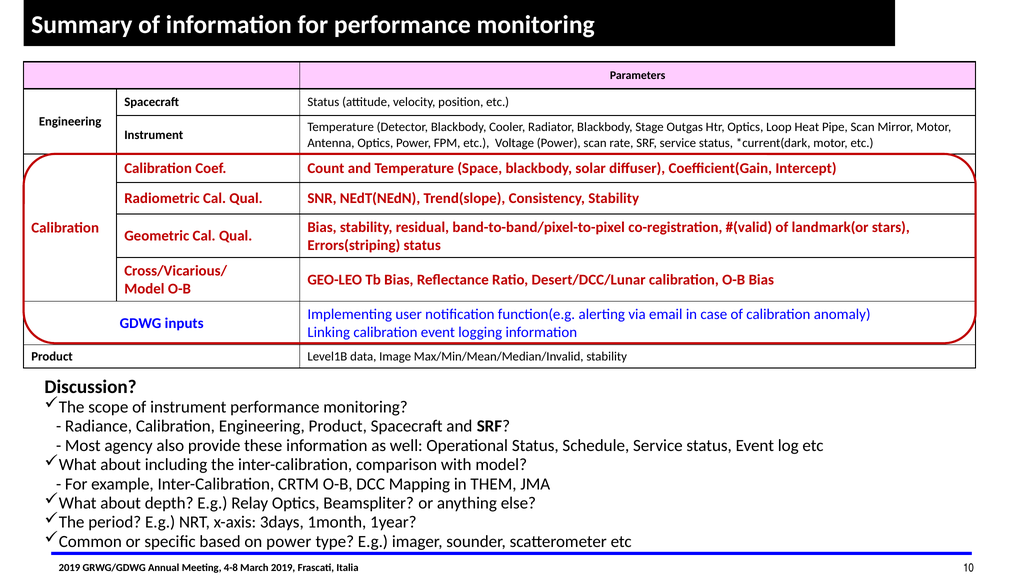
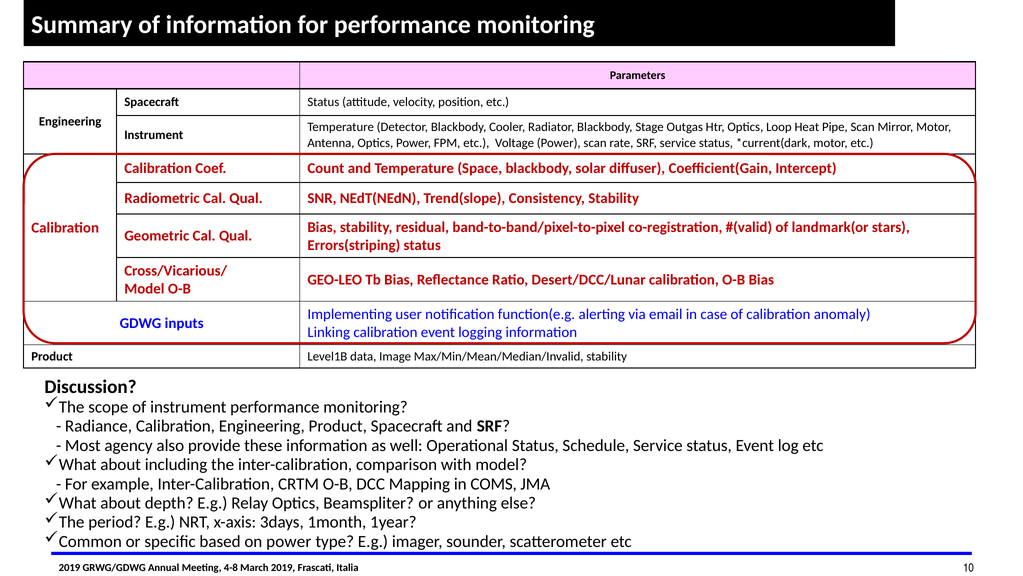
THEM: THEM -> COMS (494, 483)
